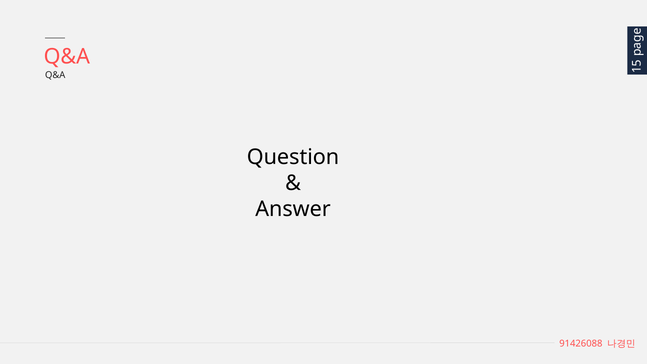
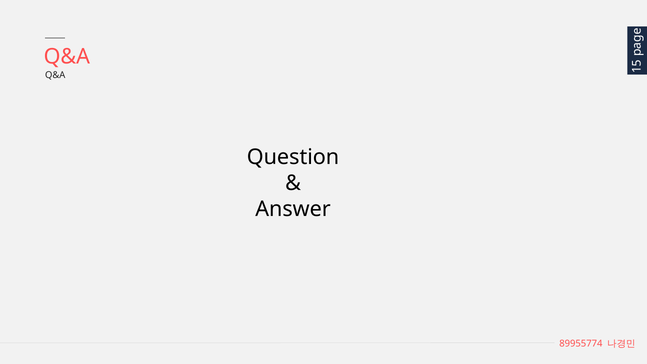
91426088: 91426088 -> 89955774 (581, 343)
